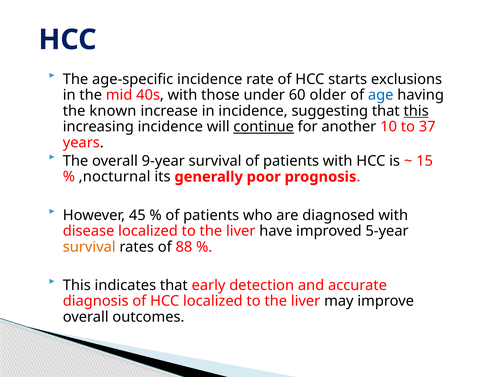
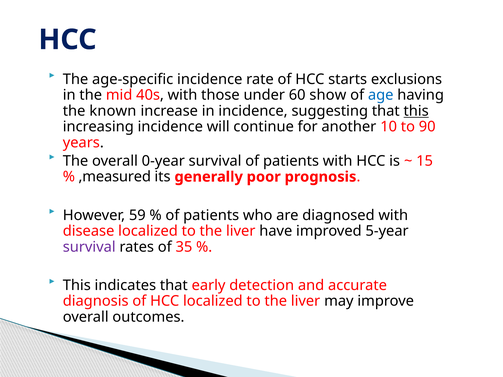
older: older -> show (328, 95)
continue underline: present -> none (264, 127)
37: 37 -> 90 (427, 127)
9-year: 9-year -> 0-year (163, 161)
,nocturnal: ,nocturnal -> ,measured (115, 177)
45: 45 -> 59 (137, 215)
survival colour: orange -> purple (89, 247)
88: 88 -> 35 (184, 247)
